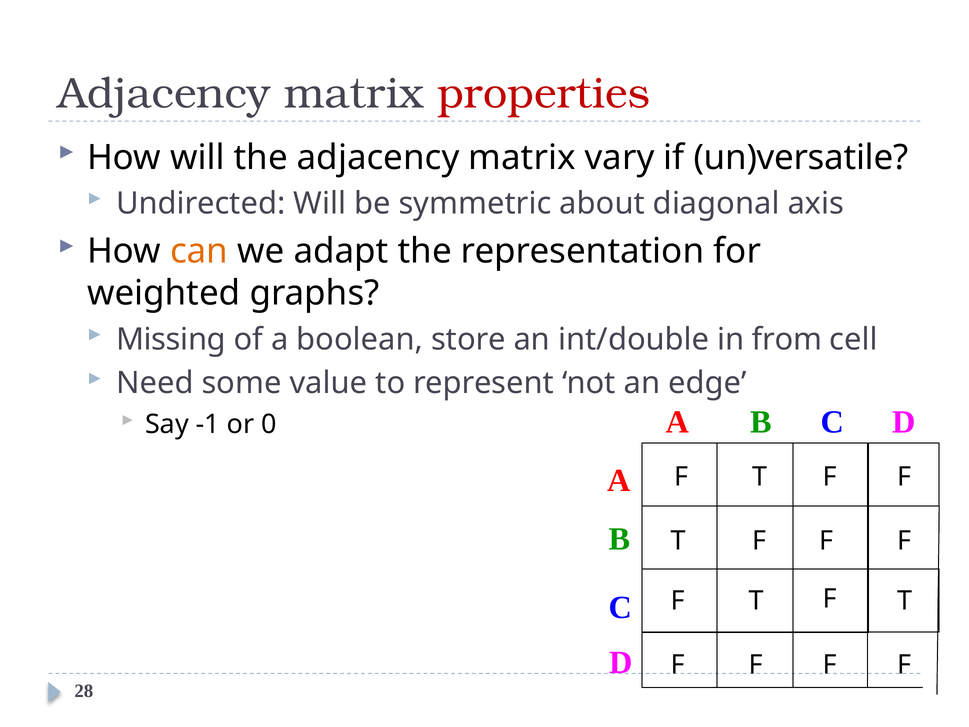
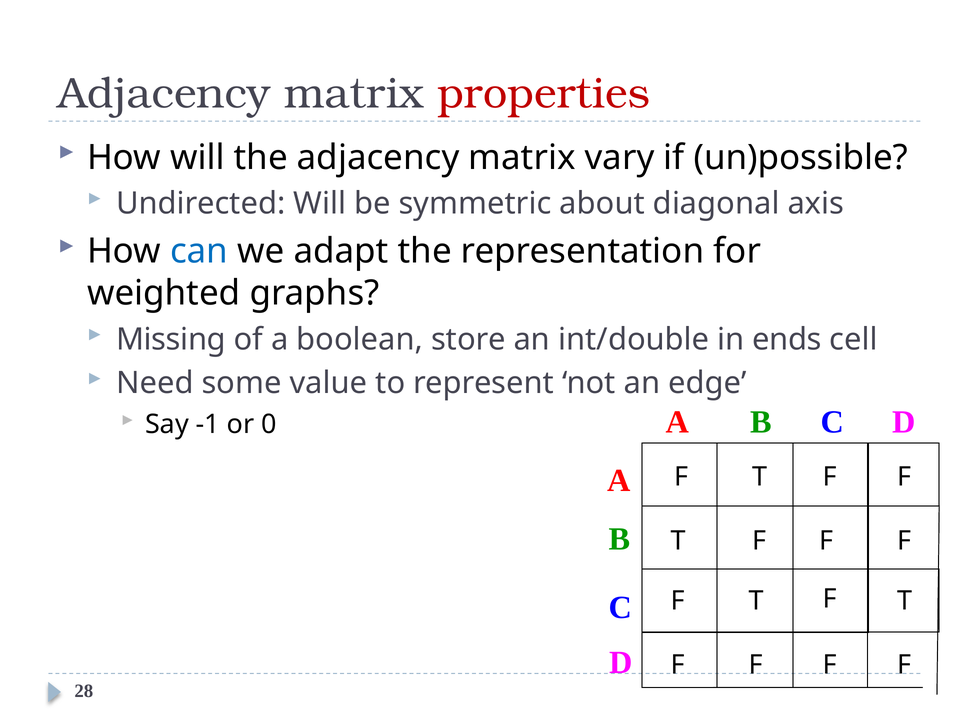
un)versatile: un)versatile -> un)possible (801, 157)
can colour: orange -> blue (199, 251)
from: from -> ends (787, 339)
